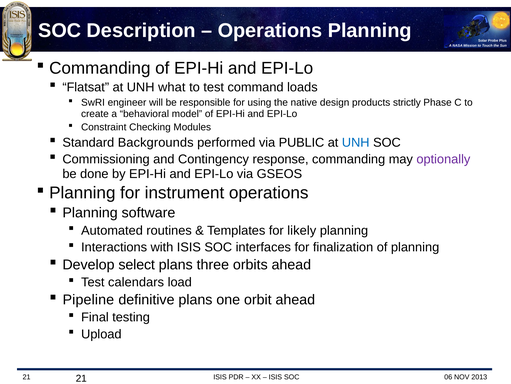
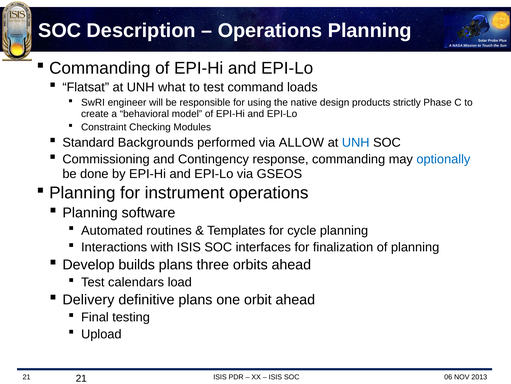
PUBLIC: PUBLIC -> ALLOW (301, 142)
optionally colour: purple -> blue (443, 159)
likely: likely -> cycle (302, 230)
select: select -> builds (137, 264)
Pipeline: Pipeline -> Delivery (88, 299)
